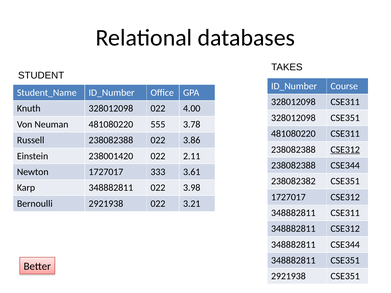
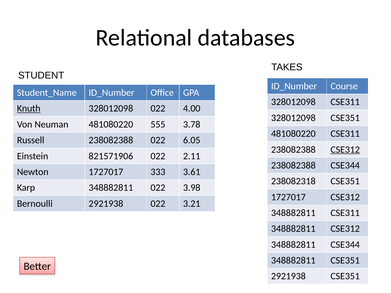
Knuth underline: none -> present (29, 109)
3.86: 3.86 -> 6.05 (192, 140)
238001420: 238001420 -> 821571906 (111, 156)
238082382: 238082382 -> 238082318 (293, 181)
